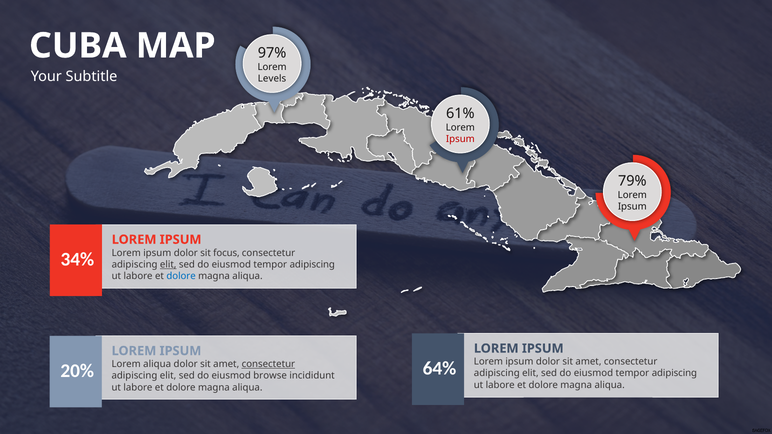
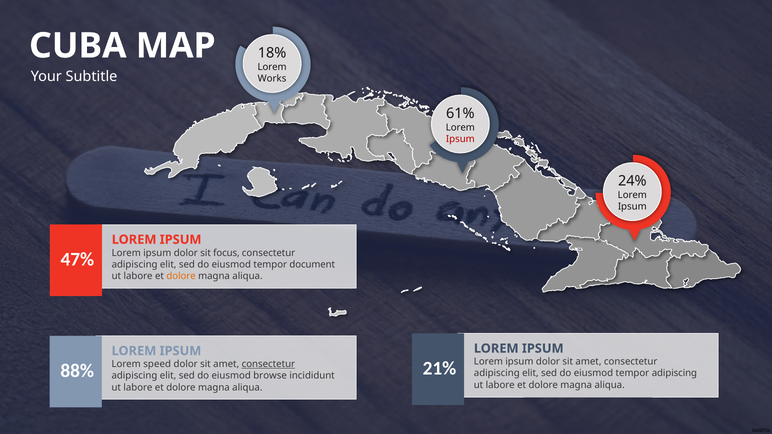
97%: 97% -> 18% (272, 53)
Levels: Levels -> Works (272, 79)
79%: 79% -> 24% (632, 181)
34%: 34% -> 47% (77, 260)
elit underline: present -> none (168, 265)
adipiscing: adipiscing -> document (312, 265)
dolore colour: blue -> orange (181, 276)
64%: 64% -> 21% (440, 369)
Lorem aliqua: aliqua -> speed (157, 364)
20%: 20% -> 88% (77, 371)
